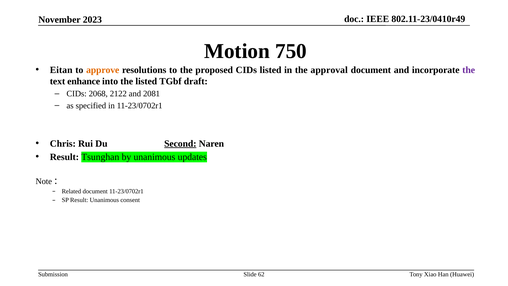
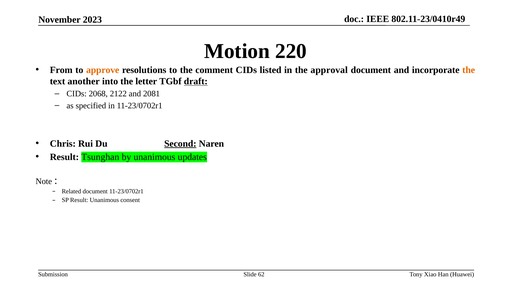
750: 750 -> 220 (291, 51)
Eitan: Eitan -> From (61, 70)
proposed: proposed -> comment (214, 70)
the colour: purple -> orange (469, 70)
enhance: enhance -> another (84, 81)
the listed: listed -> letter (146, 81)
draft underline: none -> present (196, 81)
